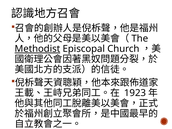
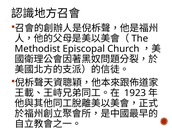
Methodist underline: present -> none (37, 49)
